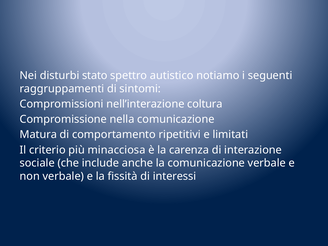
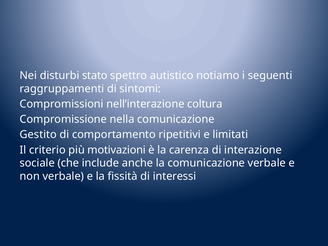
Matura: Matura -> Gestito (38, 135)
minacciosa: minacciosa -> motivazioni (117, 150)
